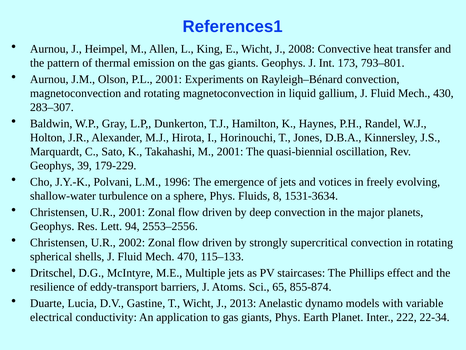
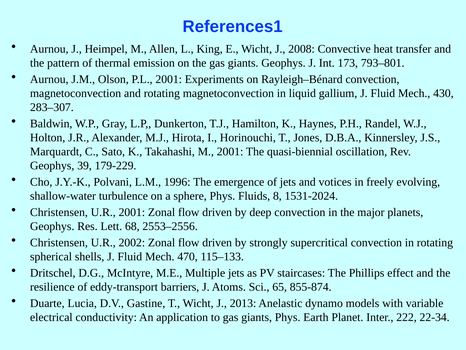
1531-3634: 1531-3634 -> 1531-2024 (311, 196)
94: 94 -> 68 (132, 226)
